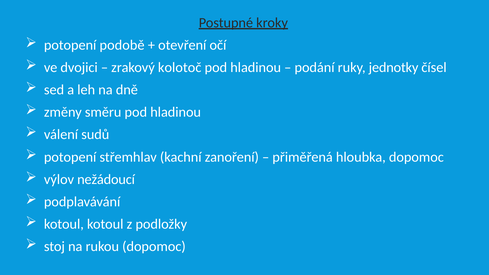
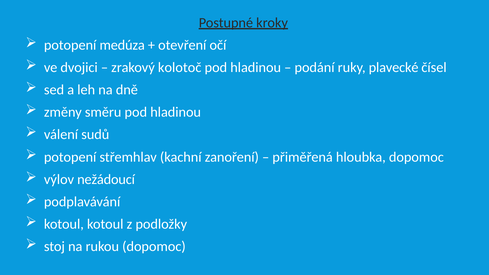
podobě: podobě -> medúza (122, 45)
jednotky: jednotky -> plavecké (394, 67)
